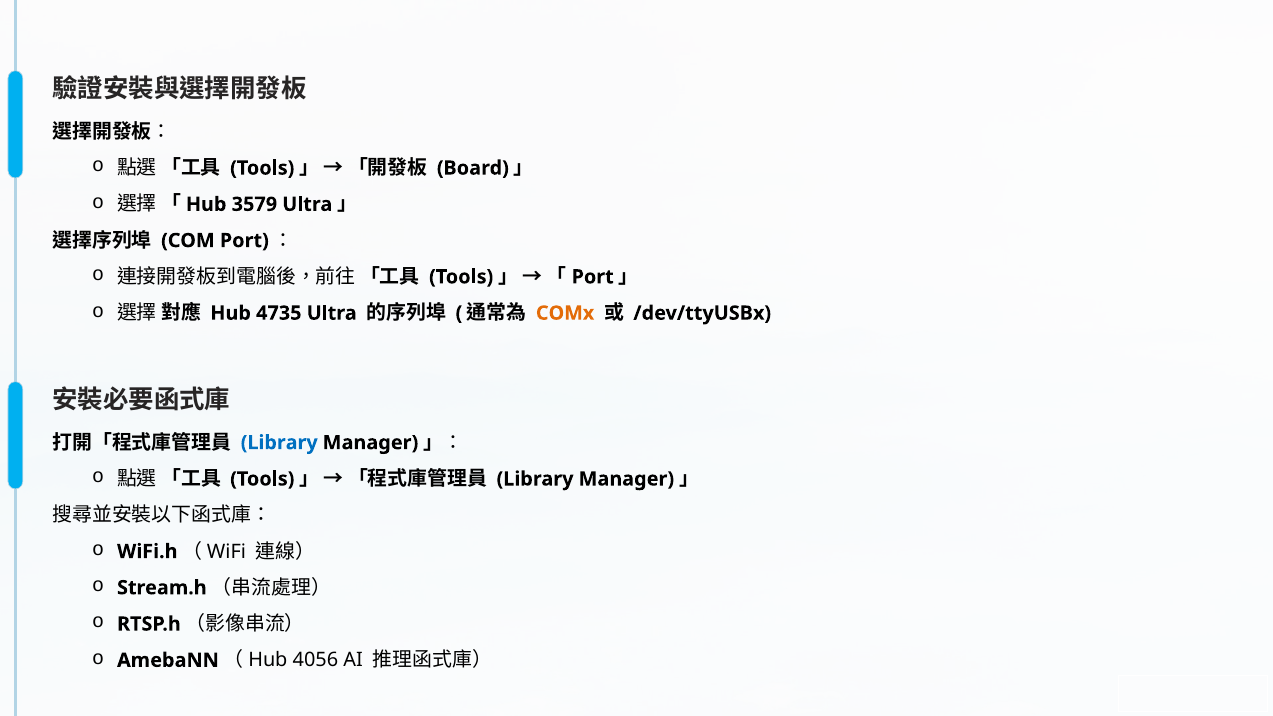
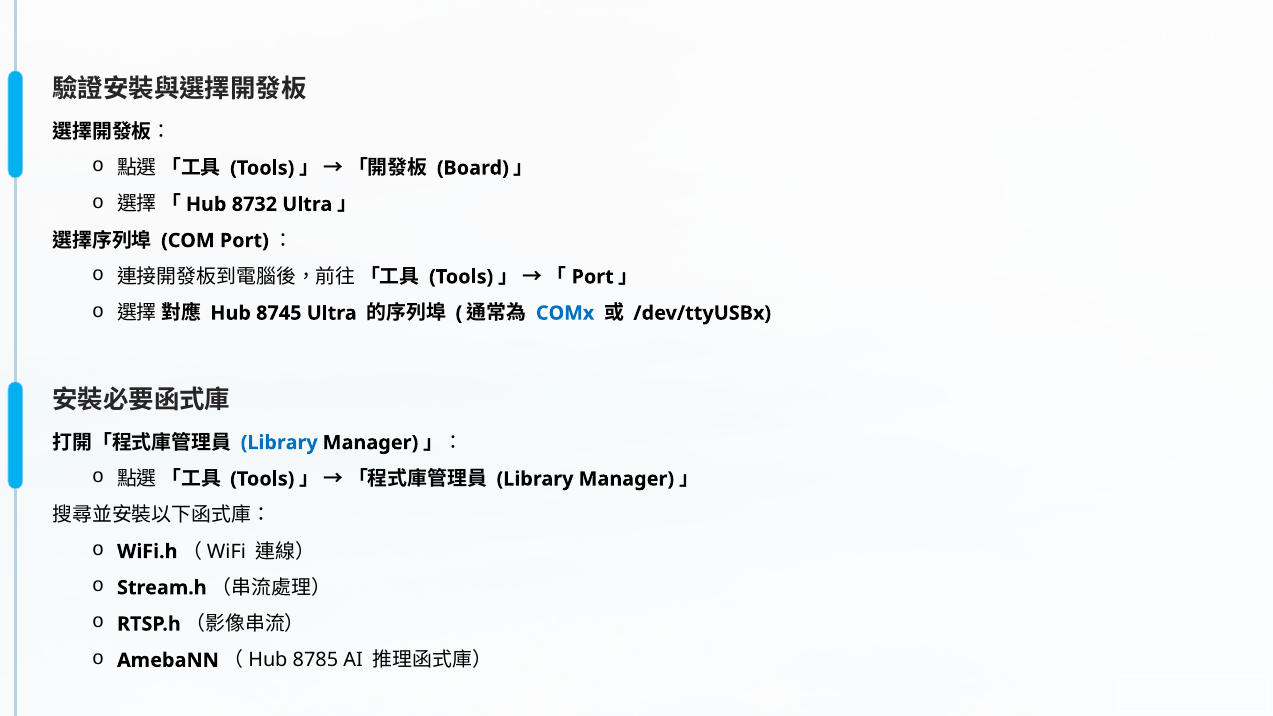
3579: 3579 -> 8732 (254, 204)
4735: 4735 -> 8745 (279, 313)
COMx colour: orange -> blue (565, 313)
4056: 4056 -> 8785 (315, 660)
